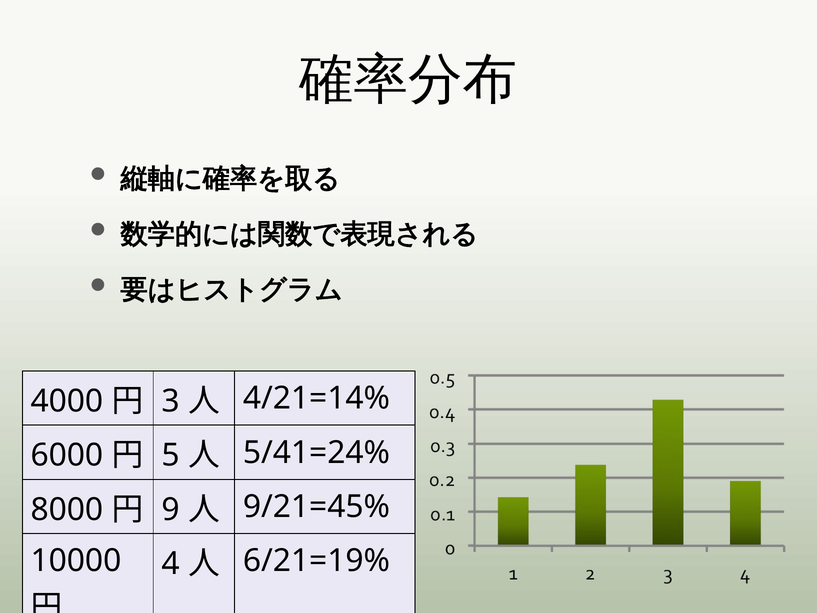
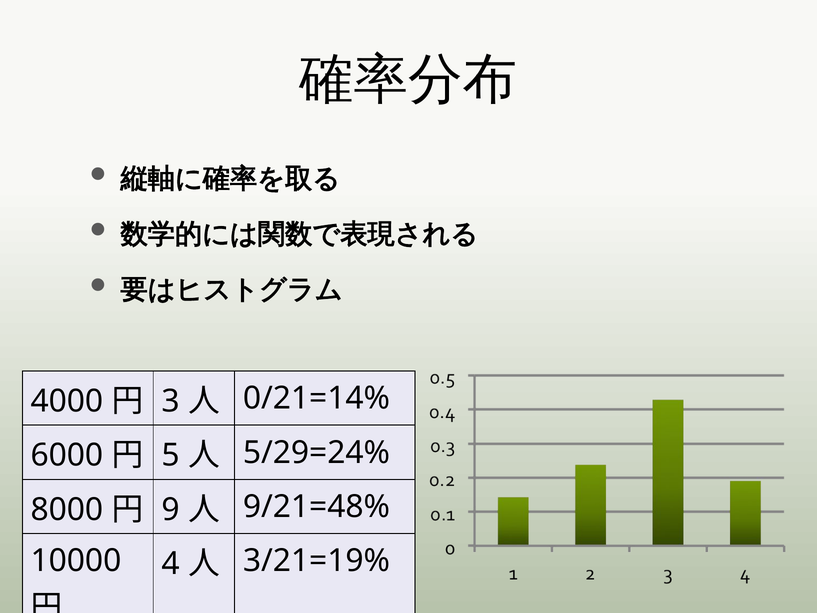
4/21=14%: 4/21=14% -> 0/21=14% (316, 398)
5/41=24%: 5/41=24% -> 5/29=24% (316, 452)
9/21=45%: 9/21=45% -> 9/21=48% (316, 507)
6/21=19%: 6/21=19% -> 3/21=19% (316, 561)
